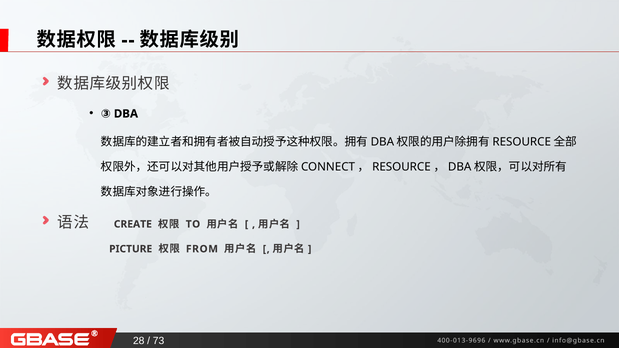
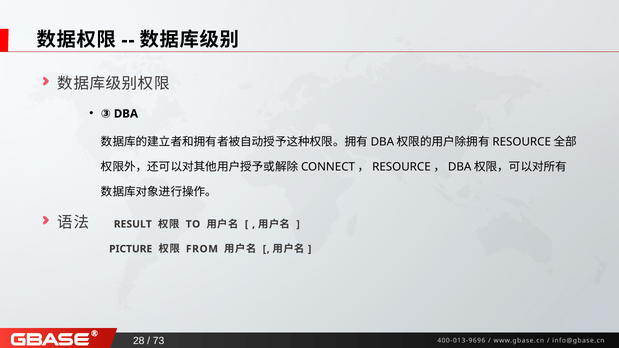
CREATE: CREATE -> RESULT (133, 224)
